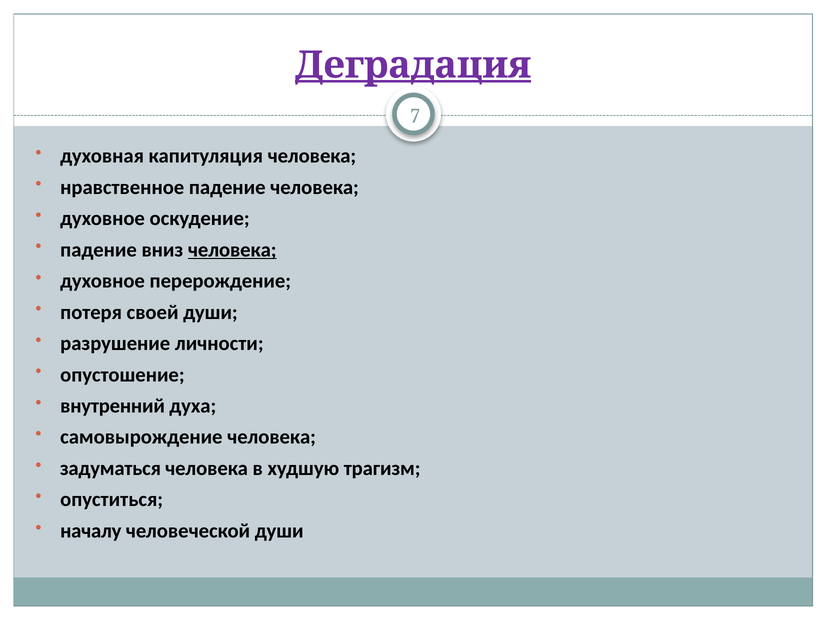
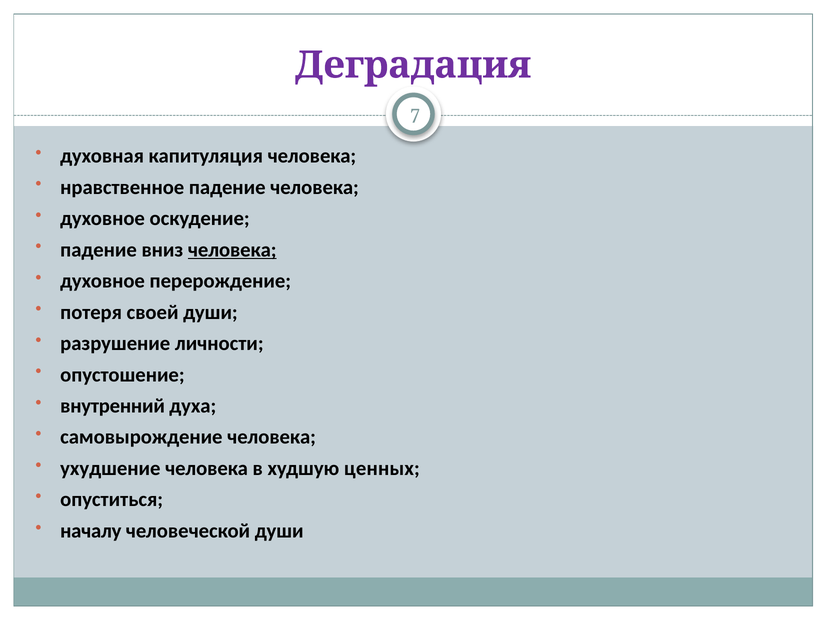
Деградация underline: present -> none (413, 65)
задуматься: задуматься -> ухудшение (110, 469)
трагизм: трагизм -> ценных (382, 469)
